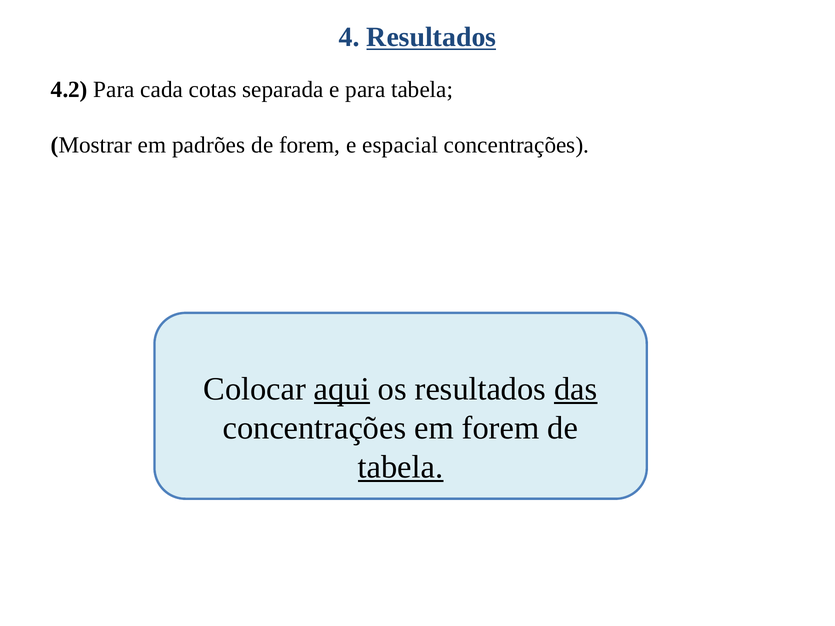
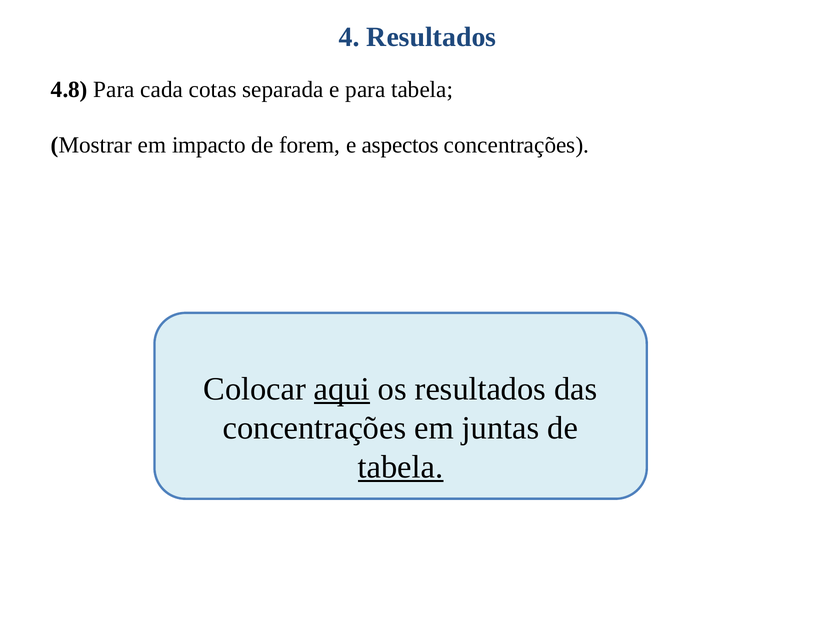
Resultados underline: present -> none (431, 37)
4.2: 4.2 -> 4.8 (69, 89)
padrões: padrões -> impacto (209, 145)
espacial: espacial -> aspectos (400, 145)
das underline: present -> none (576, 389)
em forem: forem -> juntas (501, 428)
